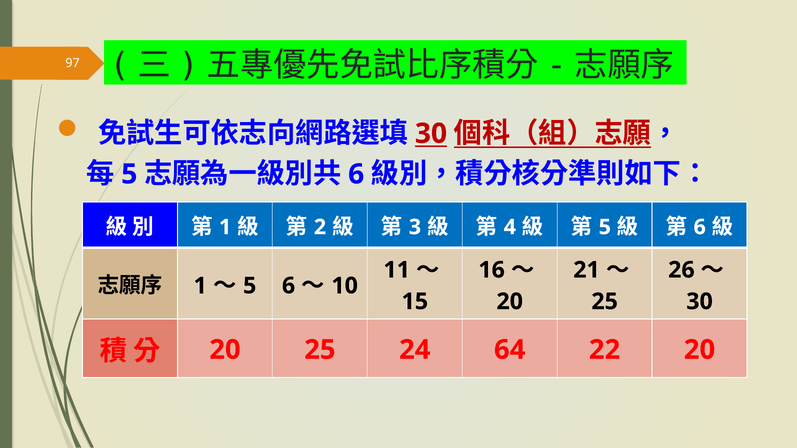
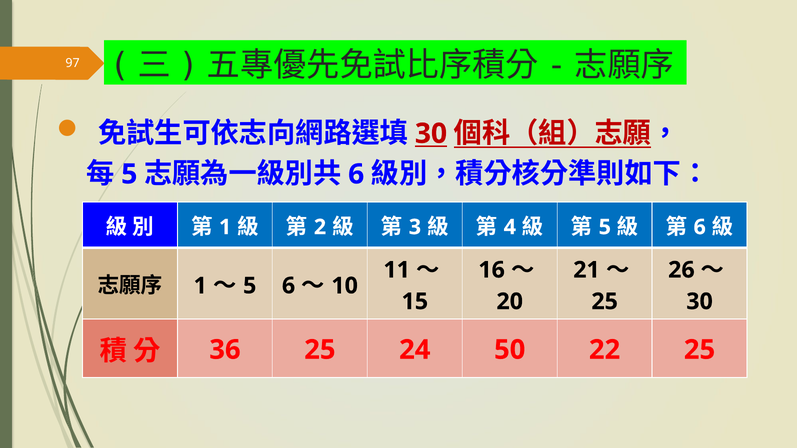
20: 20 -> 36 (225, 350)
64: 64 -> 50 (510, 350)
22 20: 20 -> 25 (700, 350)
